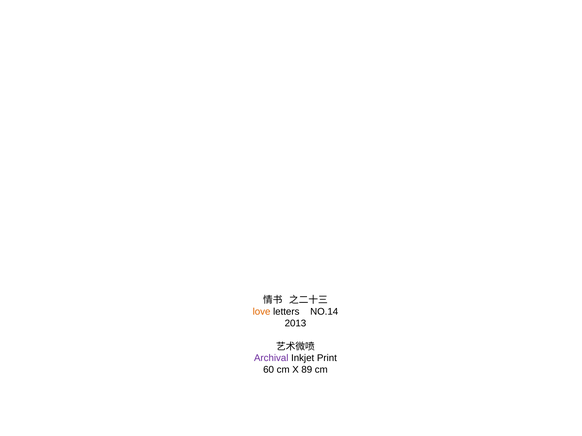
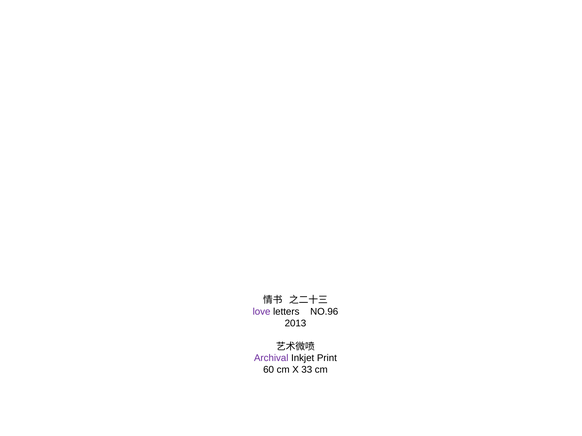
love colour: orange -> purple (262, 312)
NO.14: NO.14 -> NO.96 (324, 312)
89: 89 -> 33 (307, 370)
